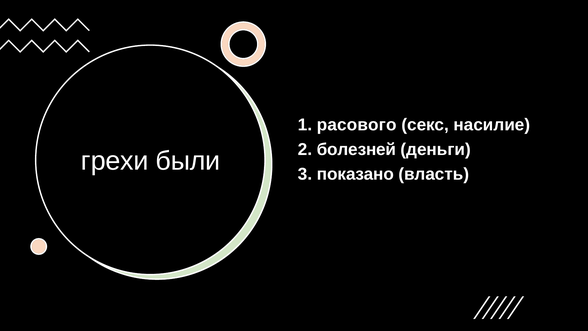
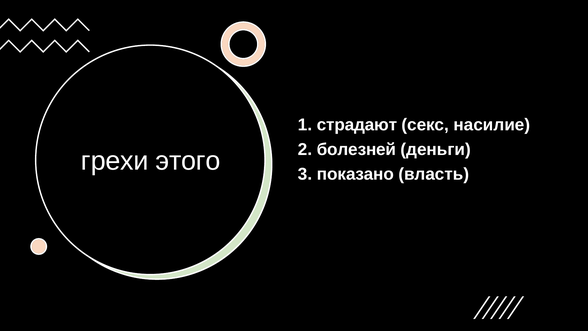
расового: расового -> страдают (357, 125)
были: были -> этого (188, 161)
